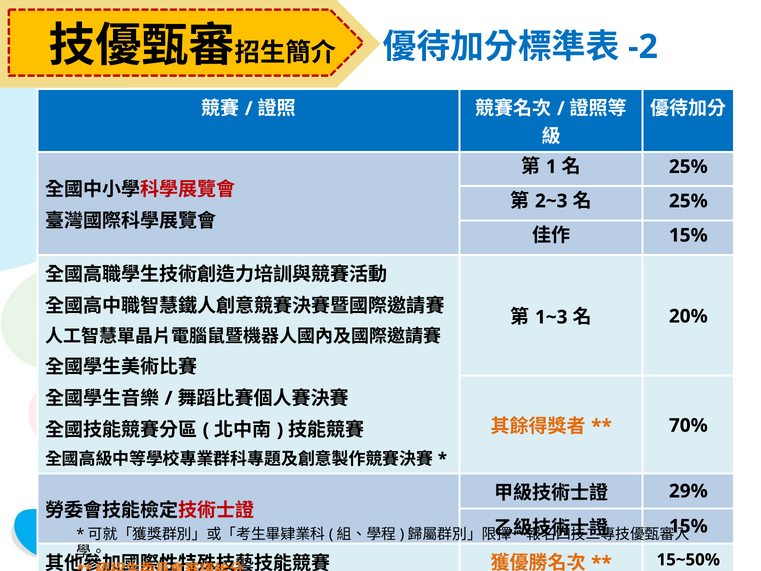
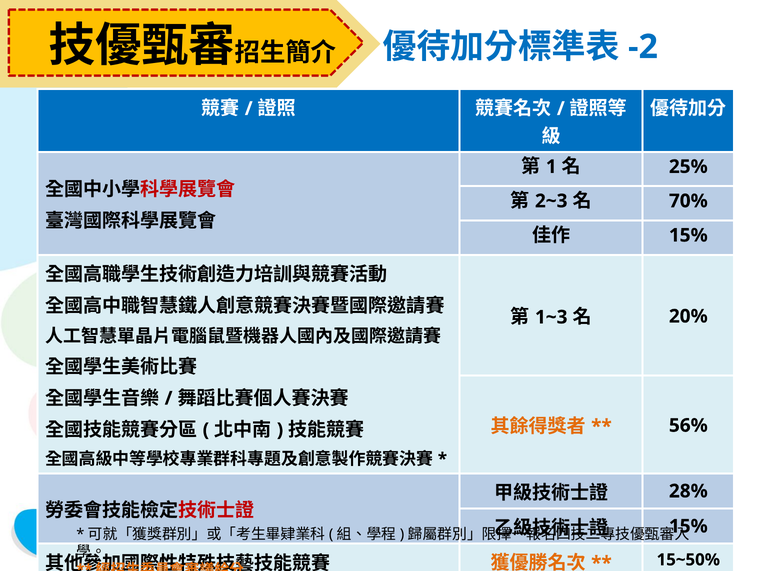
25%: 25% -> 70% (688, 201)
70%: 70% -> 56% (688, 425)
29%: 29% -> 28% (688, 491)
